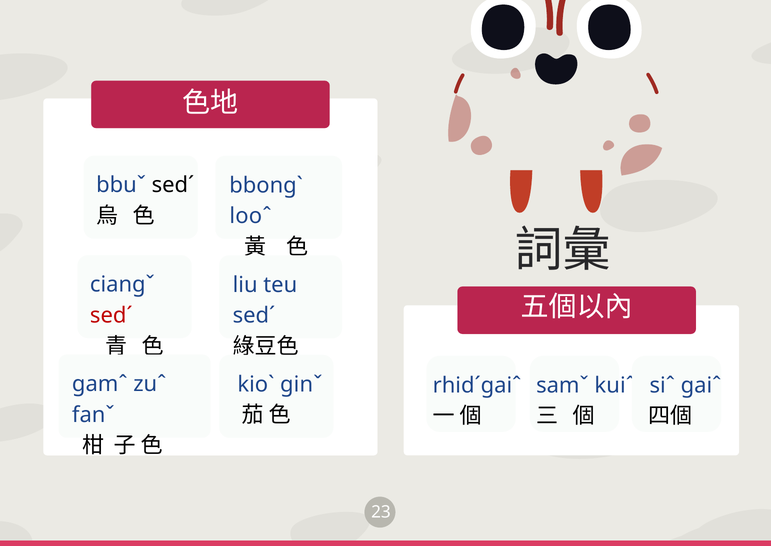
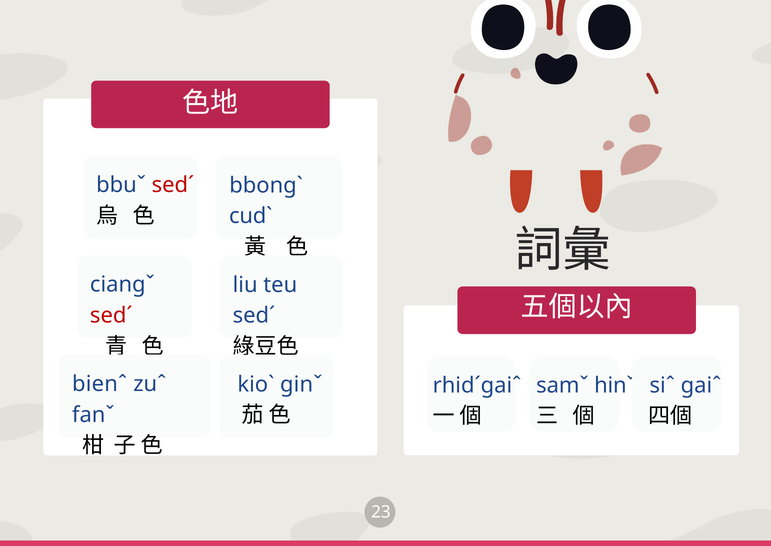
sedˊ colour: black -> red (173, 185)
looˆ: looˆ -> cudˋ (251, 216)
gamˆ: gamˆ -> bienˆ (100, 384)
kuiˆ: kuiˆ -> hinˇ (615, 385)
